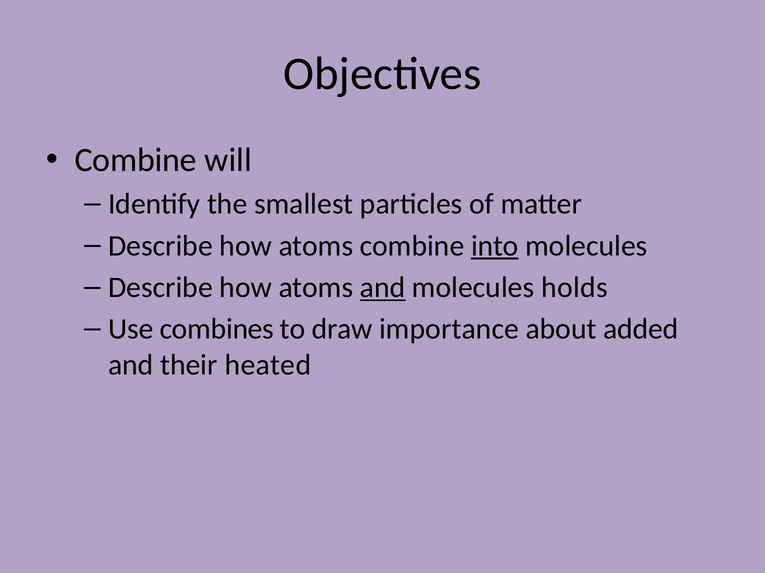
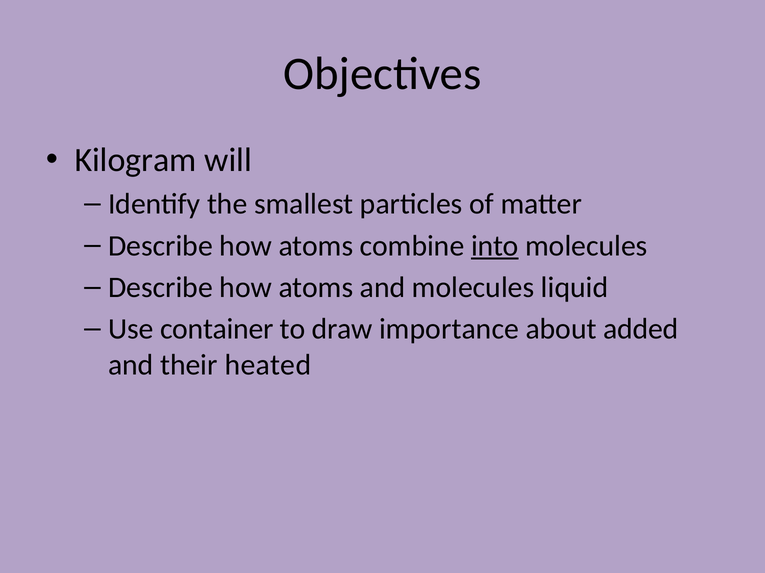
Combine: Combine -> Kilogram (136, 160)
and underline: present -> none (383, 288)
holds: holds -> liquid (575, 288)
combines: combines -> container (217, 329)
